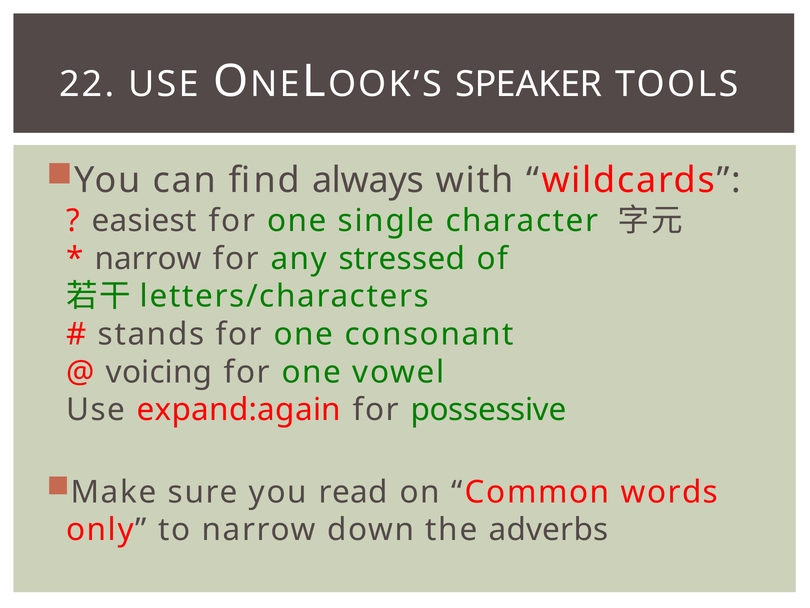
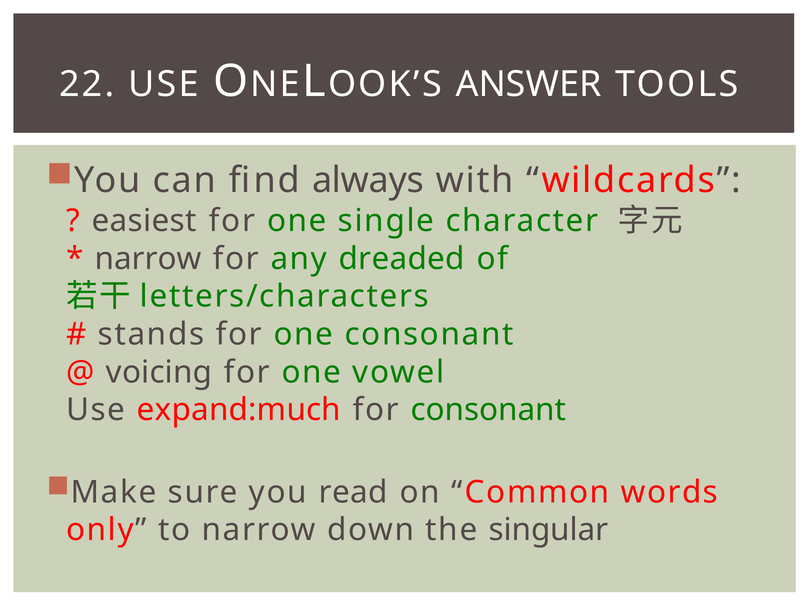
SPEAKER: SPEAKER -> ANSWER (529, 84)
stressed: stressed -> dreaded (402, 258)
expand:again: expand:again -> expand:much (239, 410)
for possessive: possessive -> consonant (488, 410)
adverbs: adverbs -> singular (549, 530)
